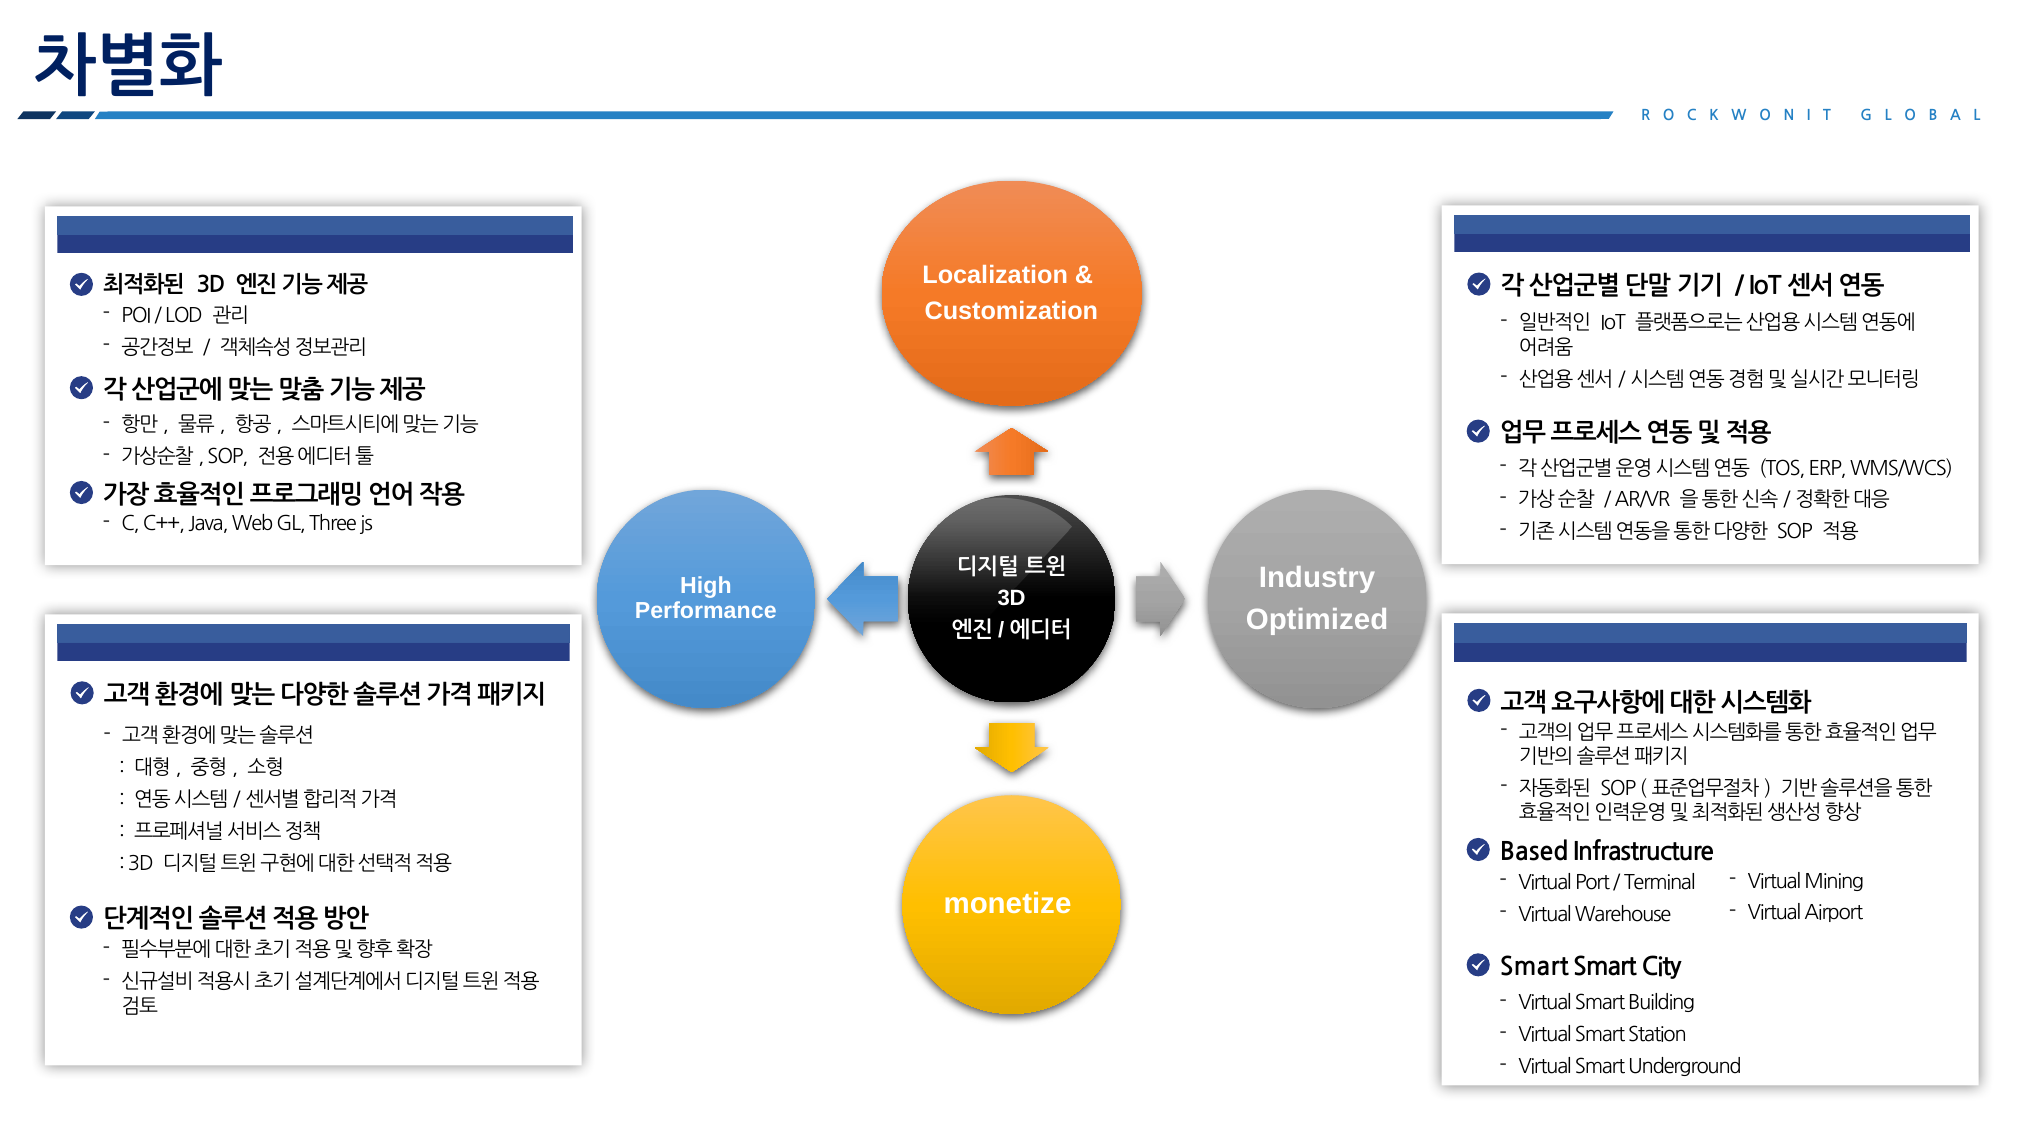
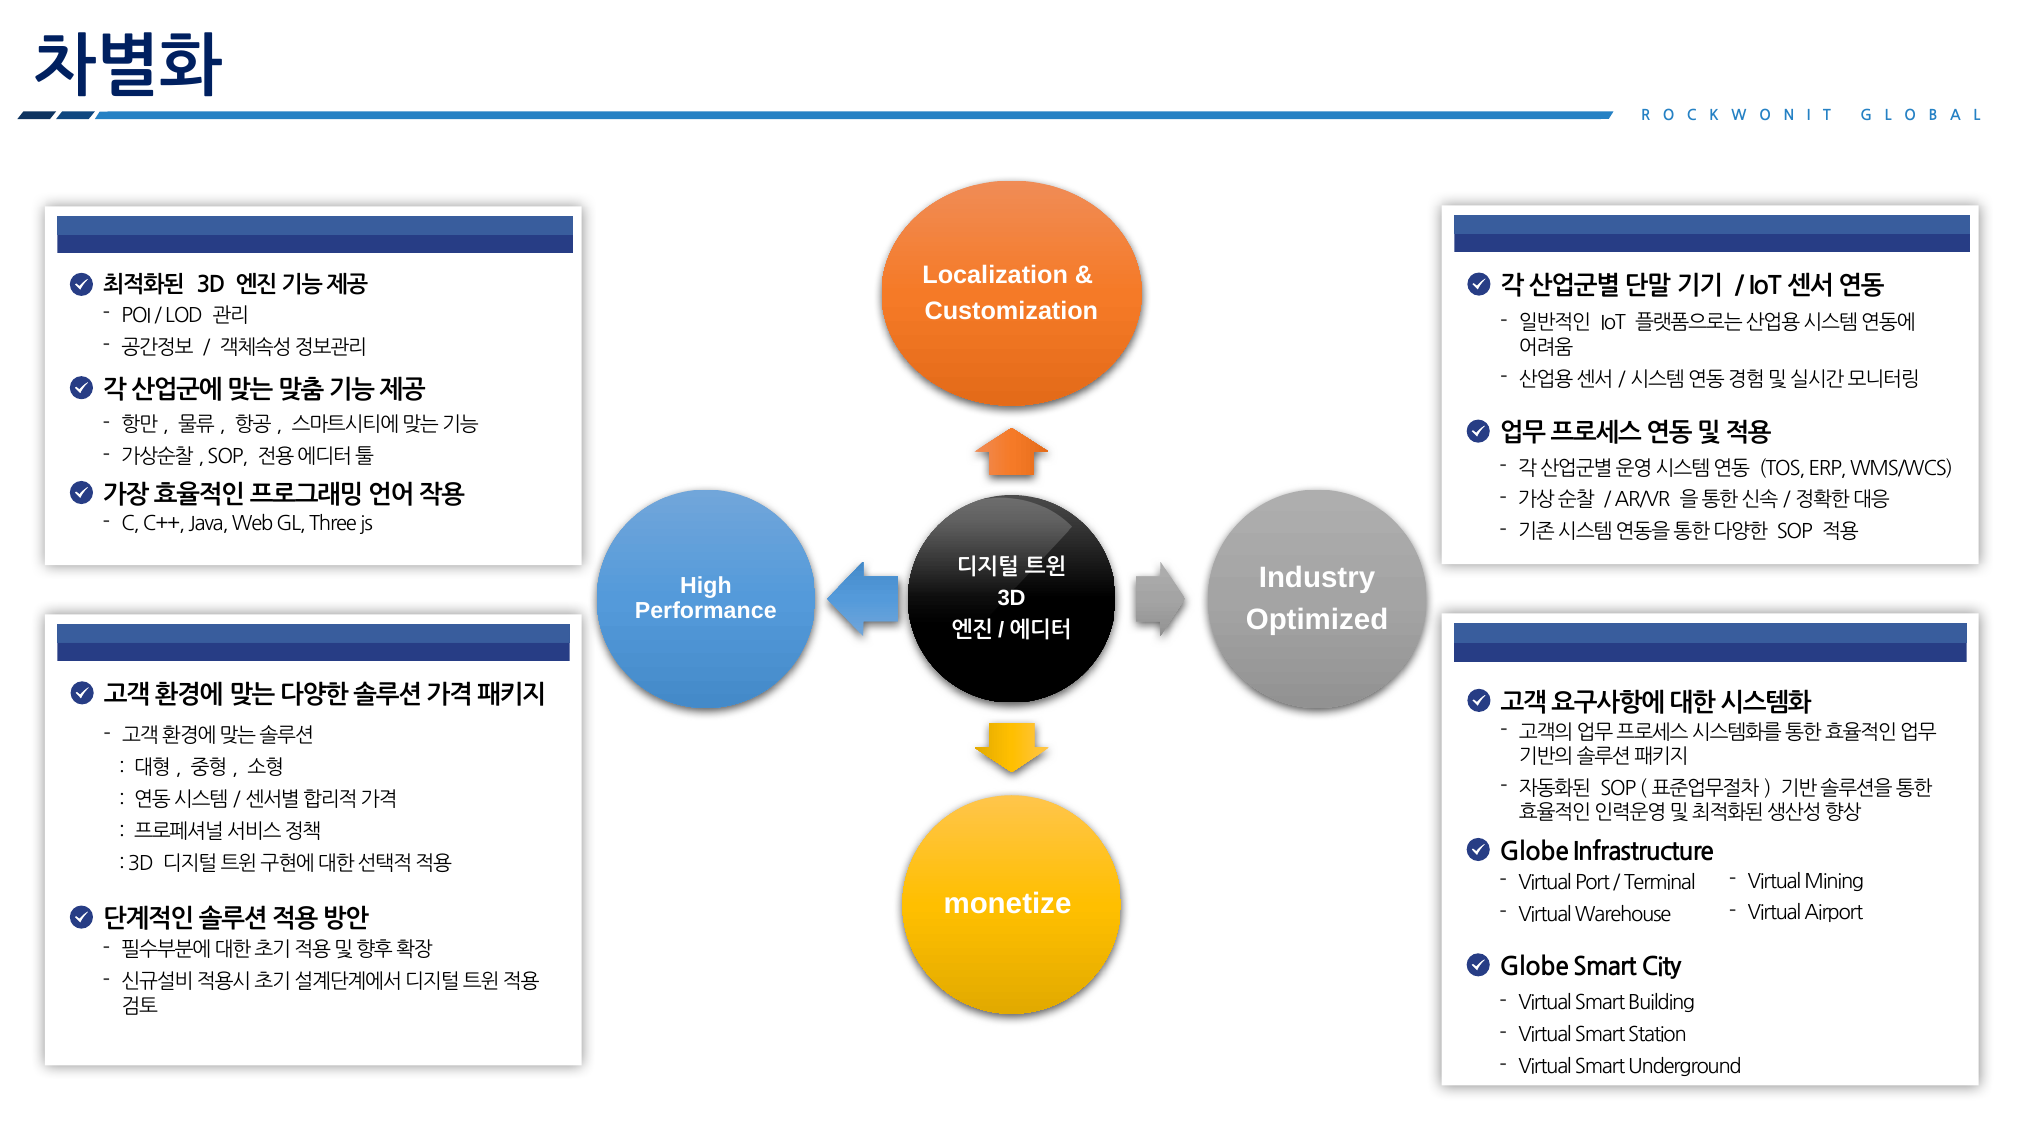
Based: Based -> Globe (1534, 852)
Smart: Smart -> Globe (1534, 967)
